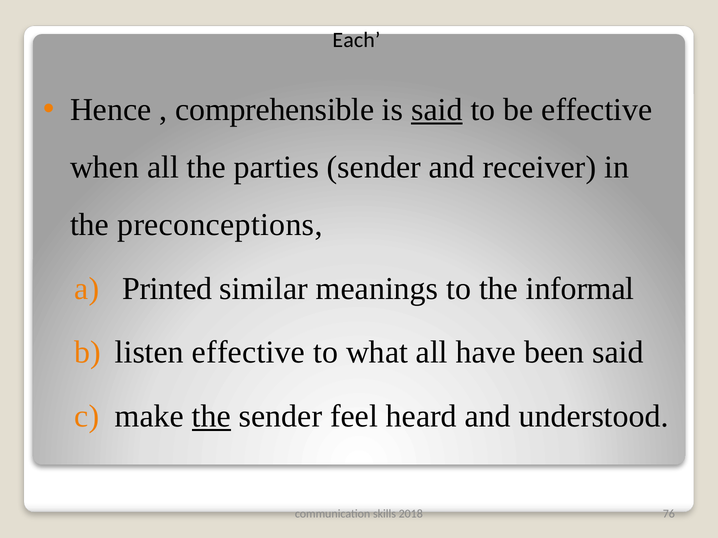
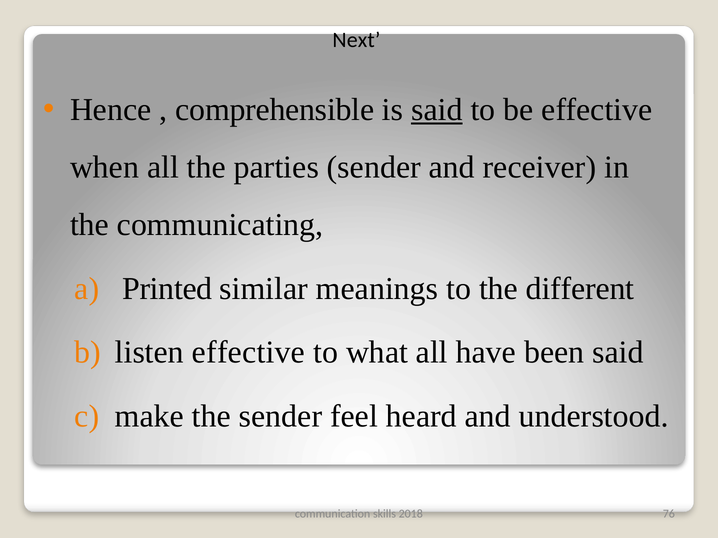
Each: Each -> Next (356, 40)
preconceptions: preconceptions -> communicating (220, 225)
informal: informal -> different (580, 289)
the underline: present -> none (211, 417)
